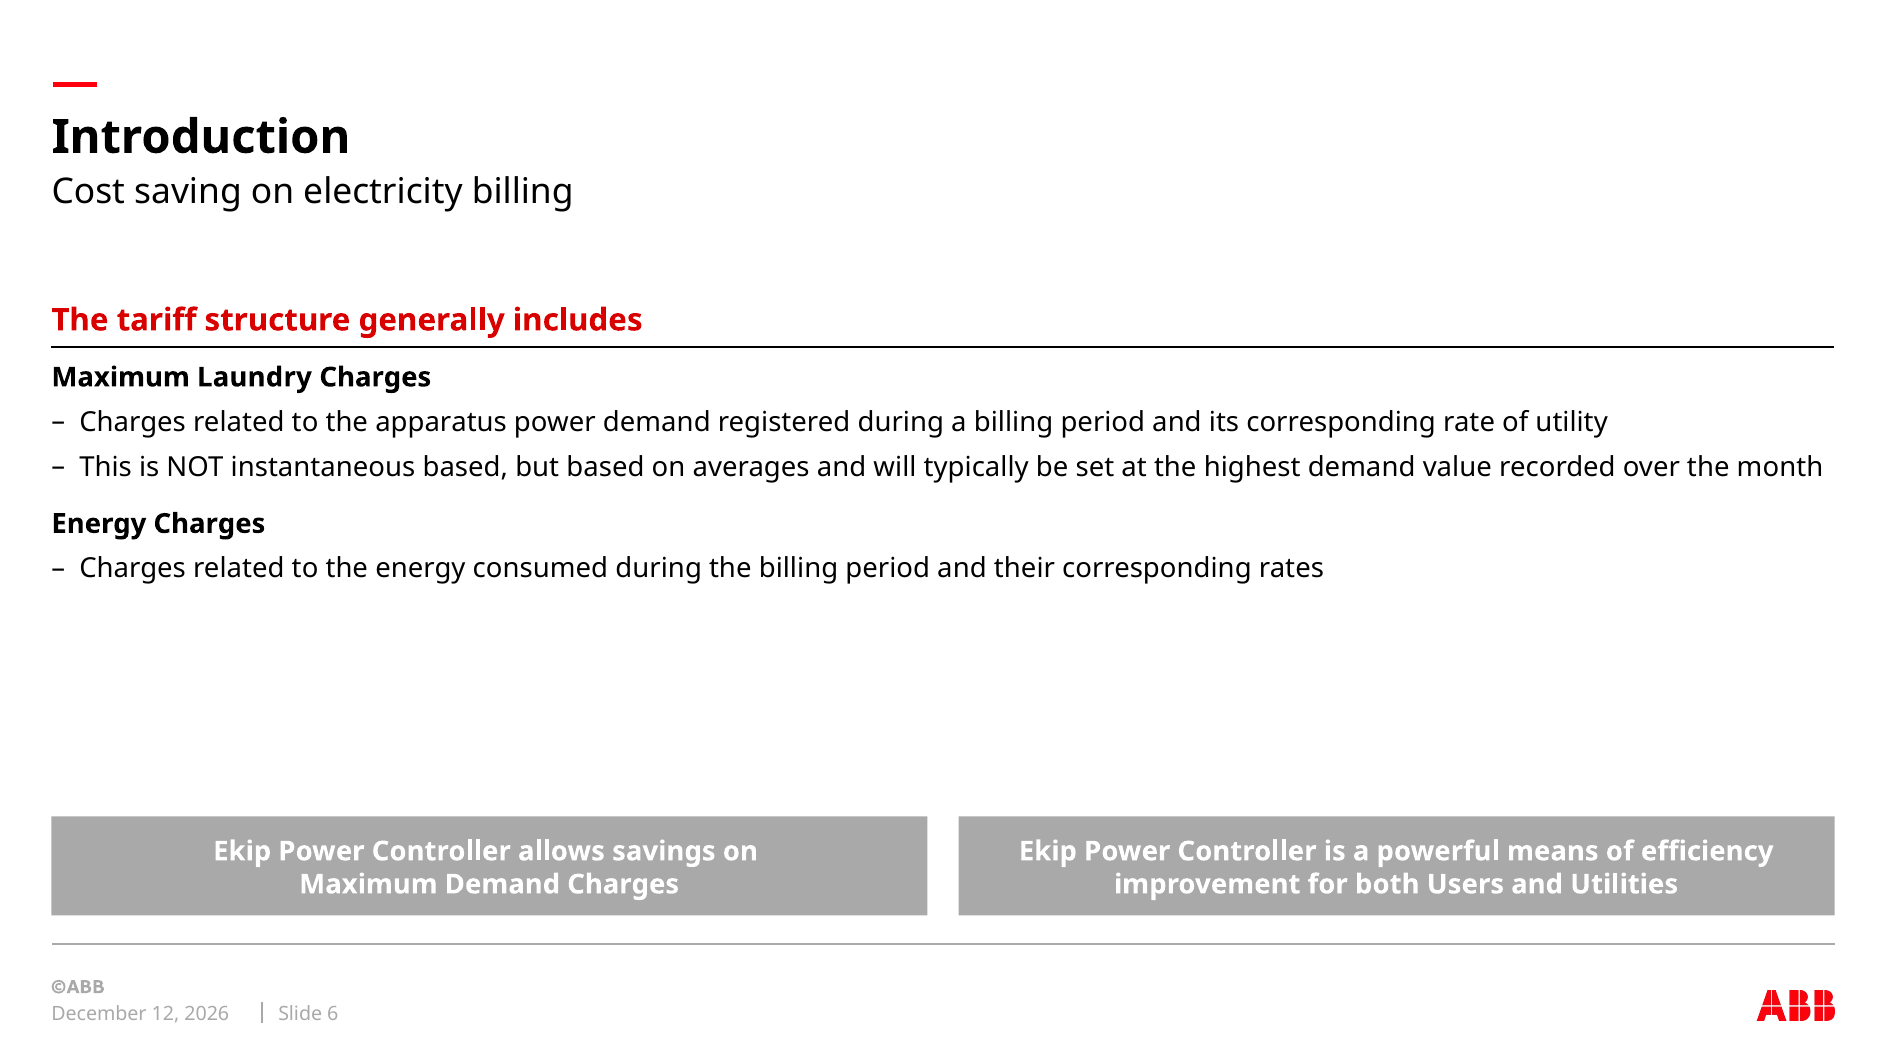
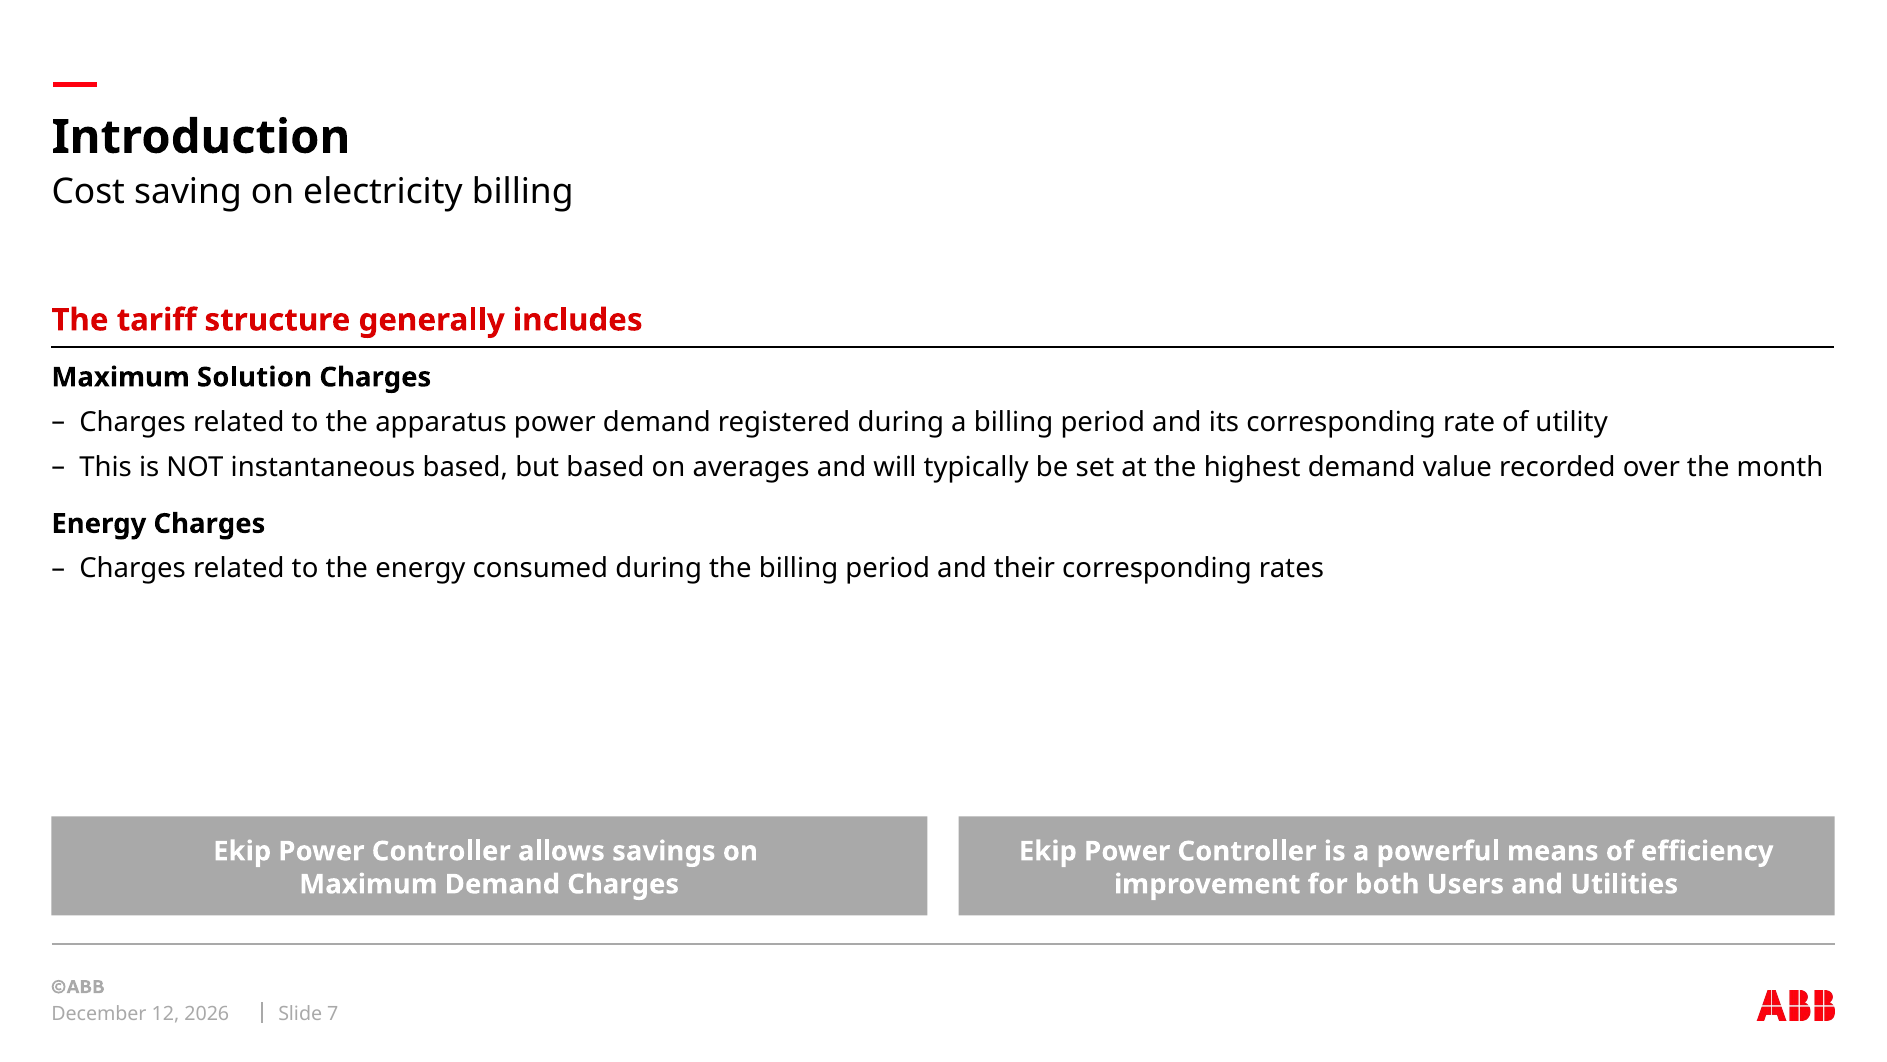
Laundry: Laundry -> Solution (254, 377)
6: 6 -> 7 (333, 1013)
